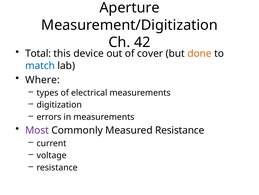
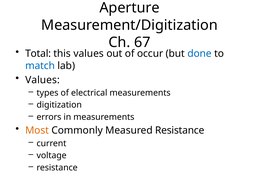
42: 42 -> 67 (142, 42)
this device: device -> values (89, 53)
cover: cover -> occur (150, 53)
done colour: orange -> blue (200, 53)
Where: Where -> Values (43, 80)
Most colour: purple -> orange (37, 130)
